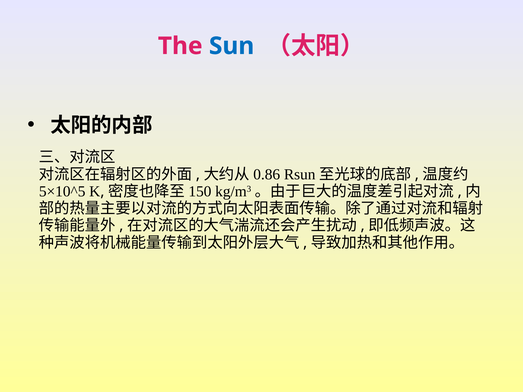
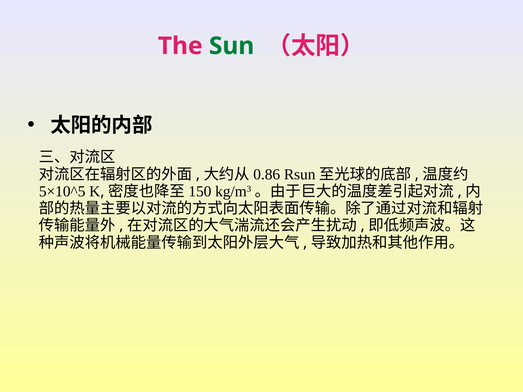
Sun colour: blue -> green (232, 46)
